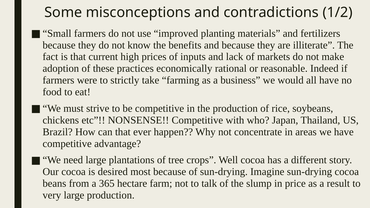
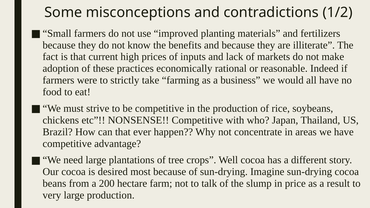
365: 365 -> 200 (107, 184)
